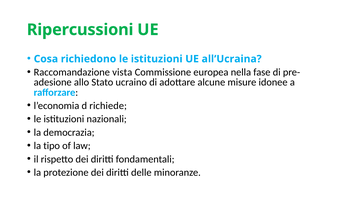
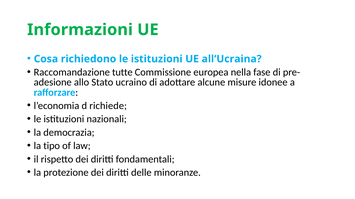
Ripercussioni: Ripercussioni -> Informazioni (80, 30)
vista: vista -> tutte (122, 73)
